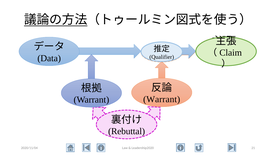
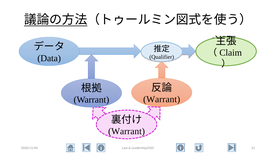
Rebuttal: Rebuttal -> Warrant (127, 131)
